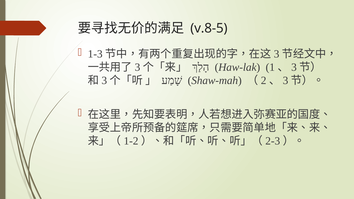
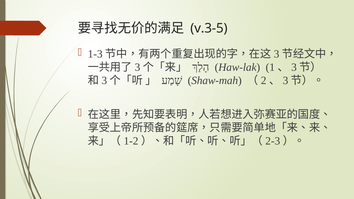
v.8-5: v.8-5 -> v.3-5 (209, 28)
